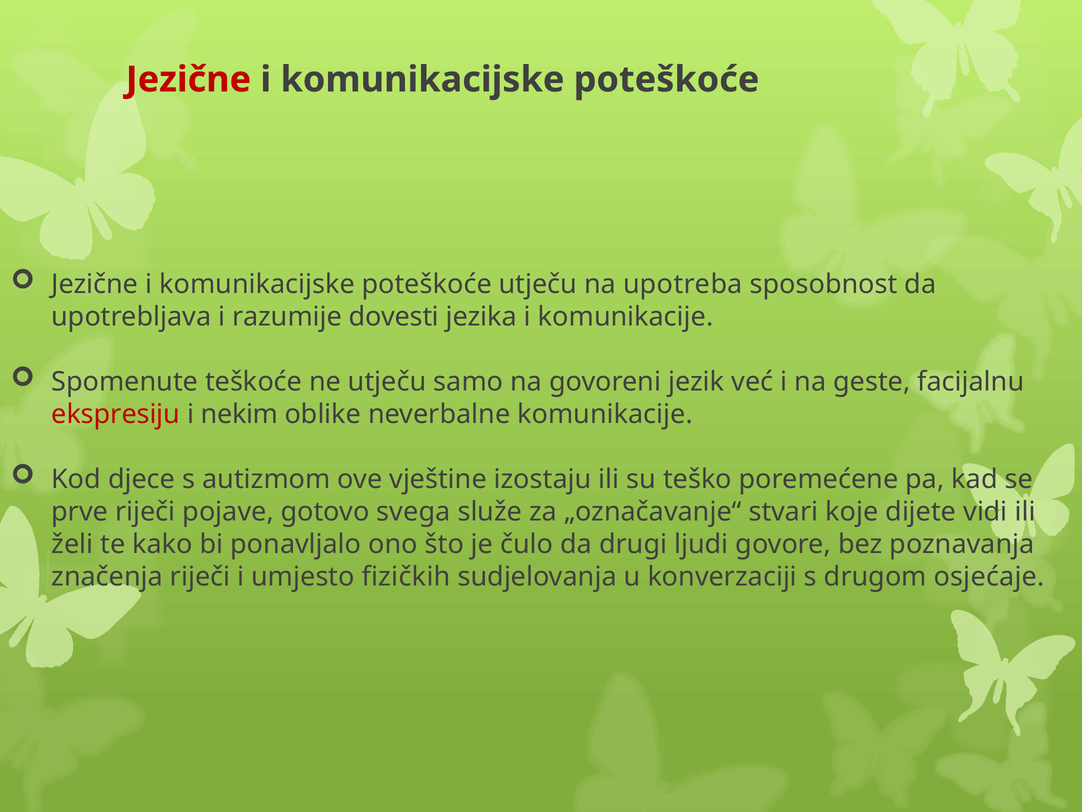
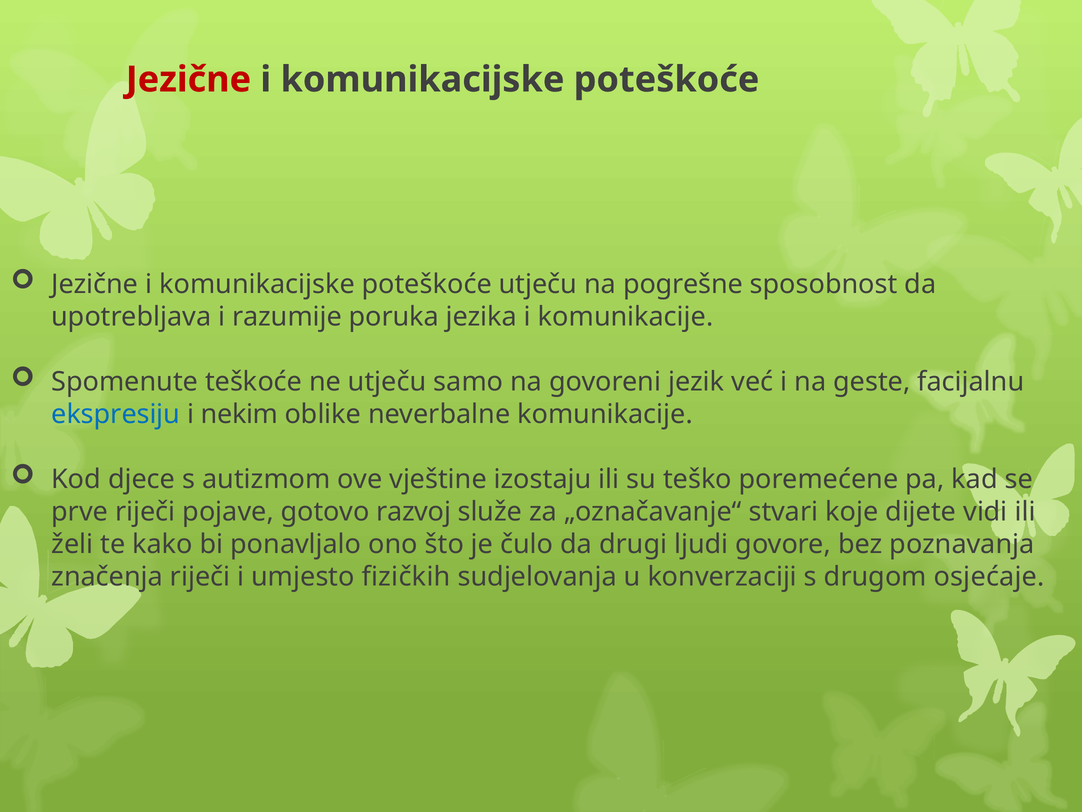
upotreba: upotreba -> pogrešne (683, 284)
dovesti: dovesti -> poruka (394, 317)
ekspresiju colour: red -> blue (116, 414)
svega: svega -> razvoj (414, 511)
